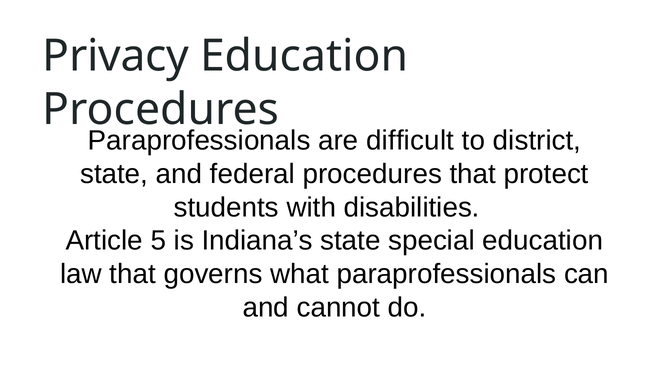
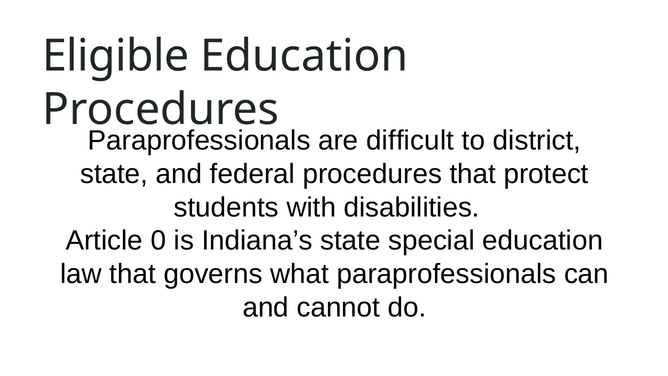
Privacy: Privacy -> Eligible (116, 56)
5: 5 -> 0 (158, 241)
